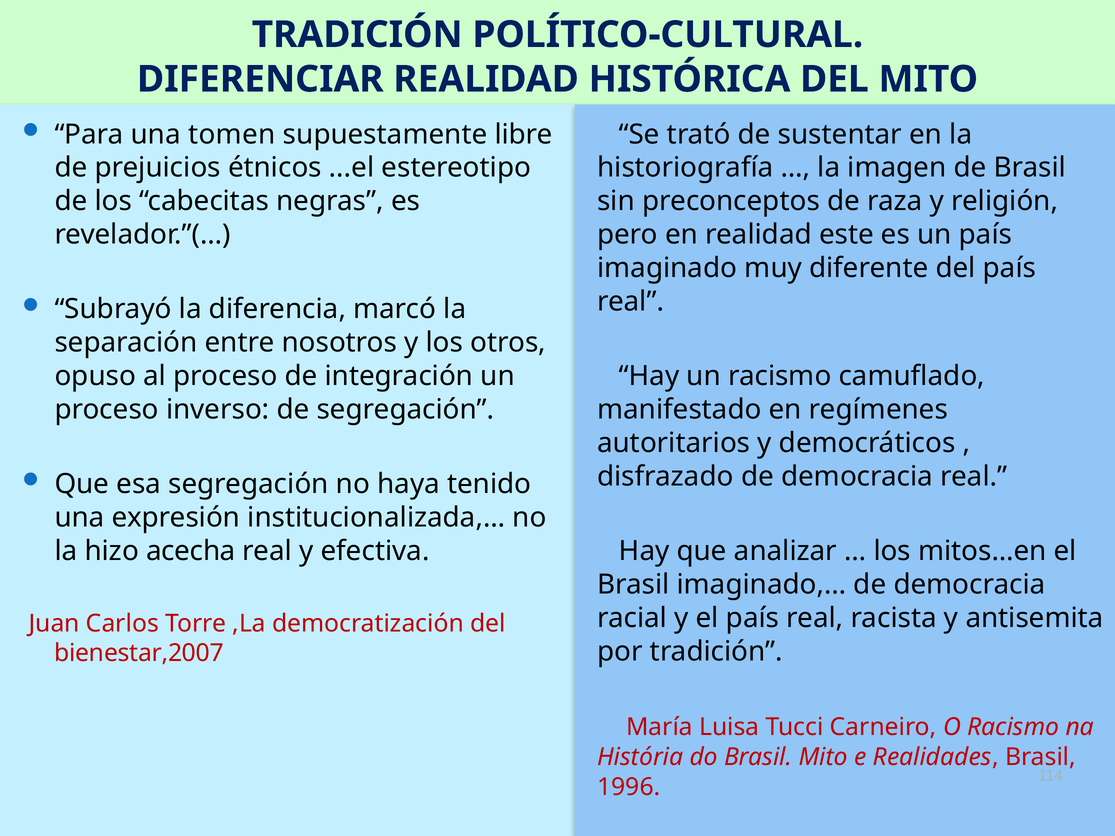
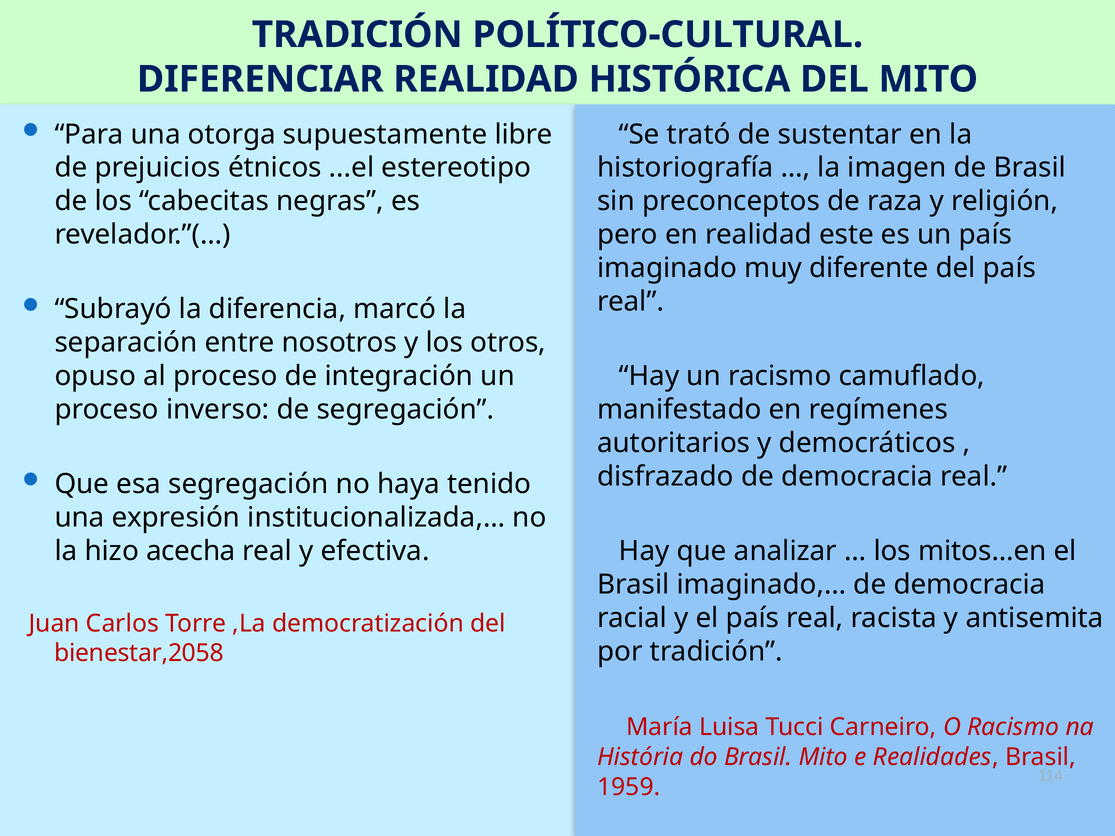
tomen: tomen -> otorga (232, 134)
bienestar,2007: bienestar,2007 -> bienestar,2058 (139, 653)
1996: 1996 -> 1959 (629, 787)
